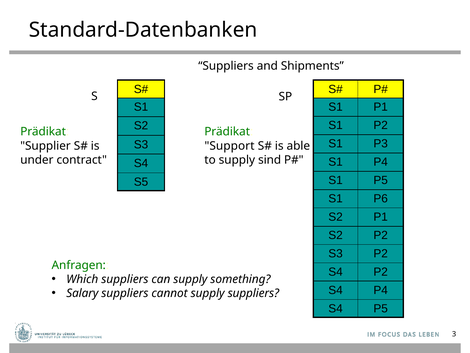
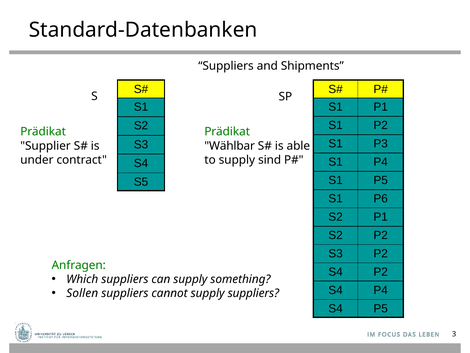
Support: Support -> Wählbar (230, 146)
Salary: Salary -> Sollen (82, 293)
